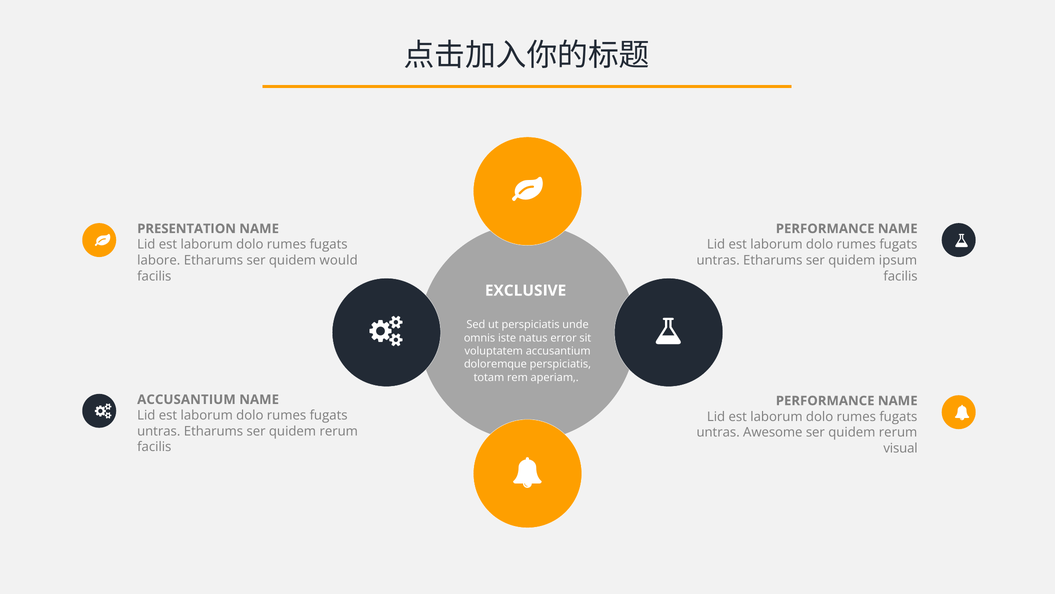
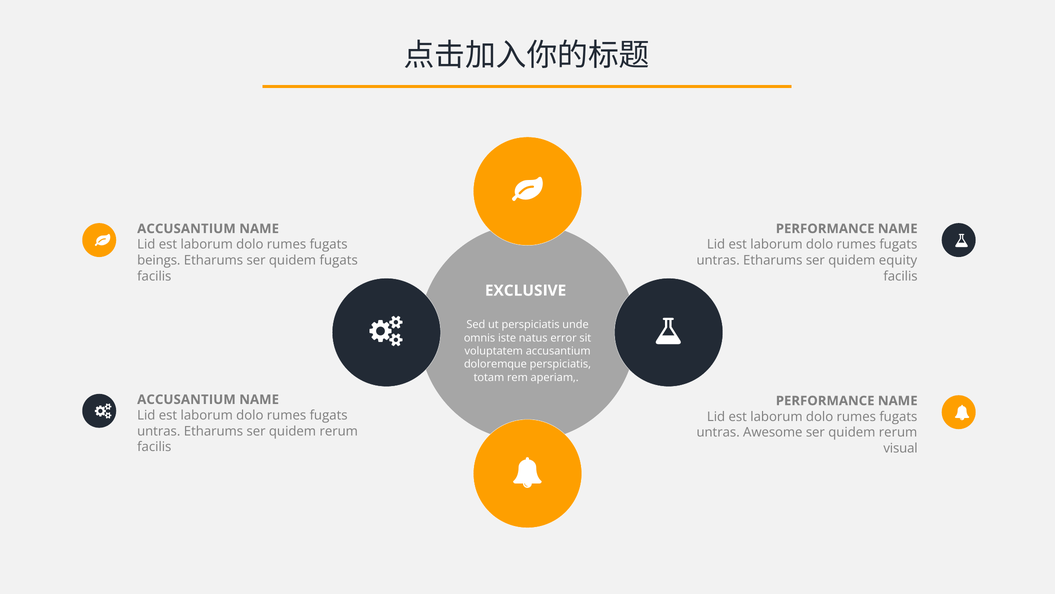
PRESENTATION: PRESENTATION -> ACCUSANTIUM (186, 229)
labore: labore -> beings (159, 260)
quidem would: would -> fugats (339, 260)
ipsum: ipsum -> equity (898, 260)
